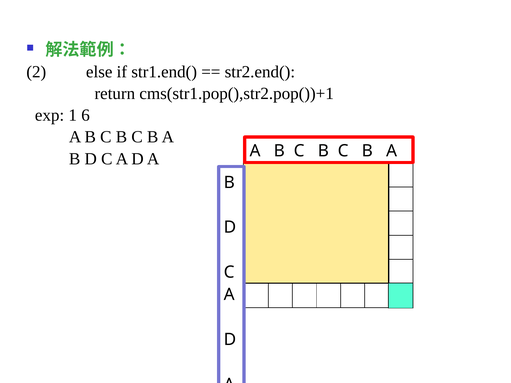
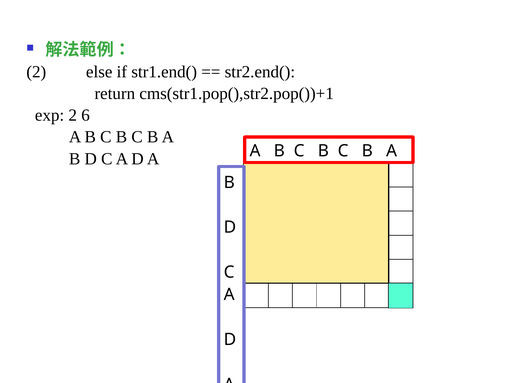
exp 1: 1 -> 2 (73, 115)
